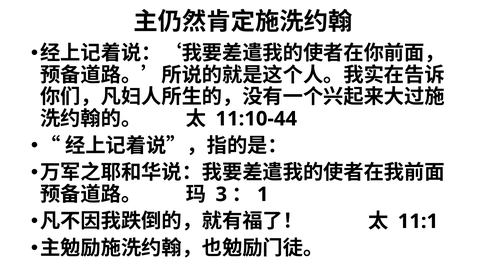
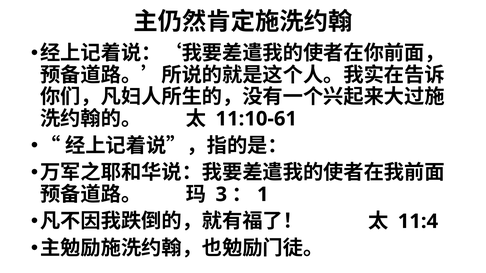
11:10-44: 11:10-44 -> 11:10-61 (256, 119)
11:1: 11:1 -> 11:4 (418, 222)
